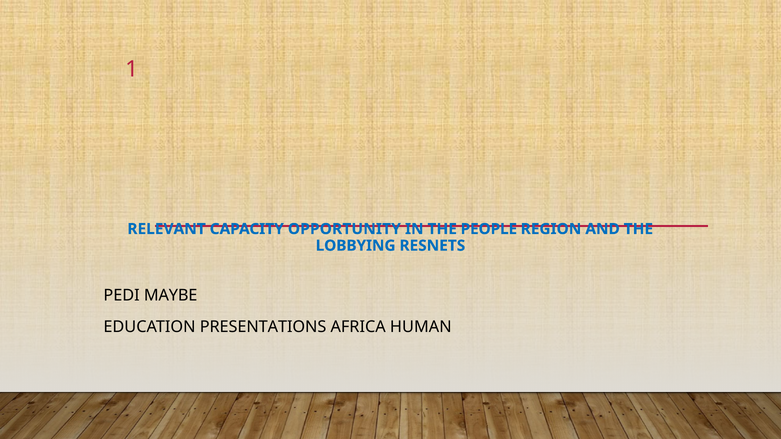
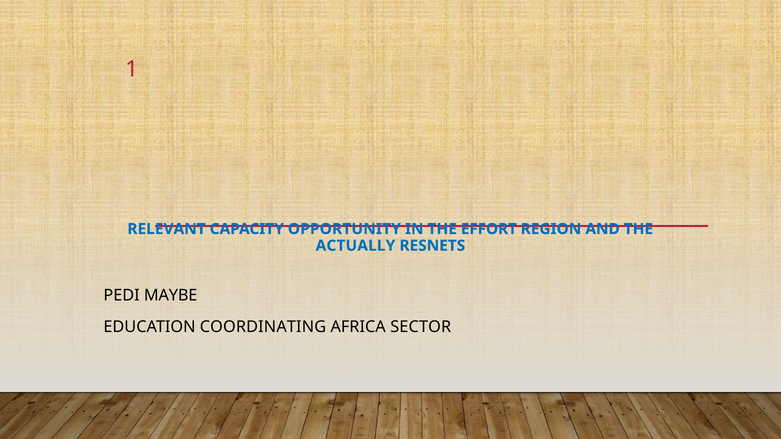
PEOPLE: PEOPLE -> EFFORT (489, 229)
LOBBYING: LOBBYING -> ACTUALLY (355, 246)
PRESENTATIONS: PRESENTATIONS -> COORDINATING (263, 327)
HUMAN: HUMAN -> SECTOR (421, 327)
